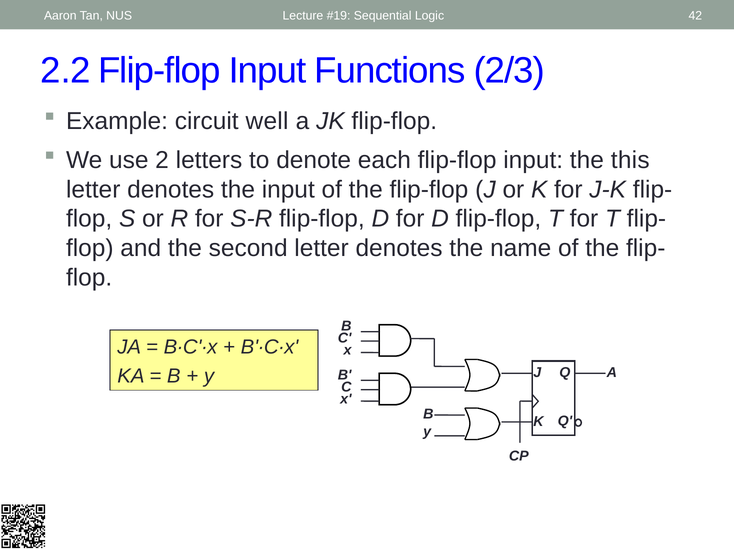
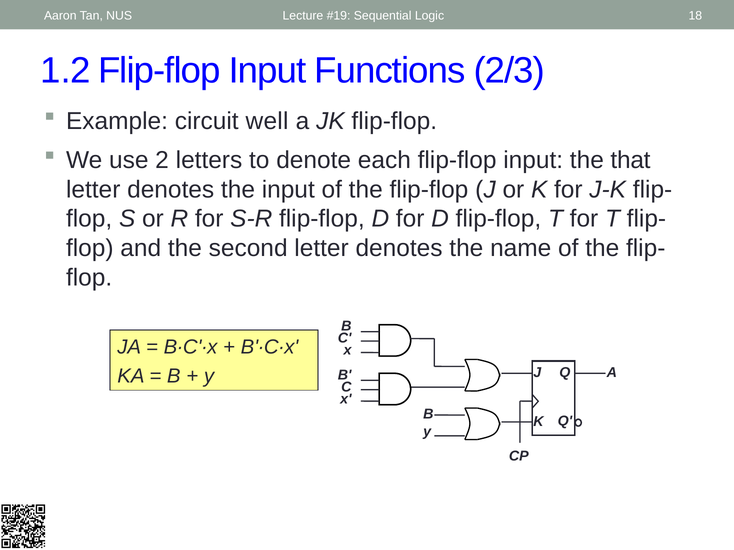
42: 42 -> 18 (695, 16)
2.2: 2.2 -> 1.2 (66, 71)
this: this -> that (630, 160)
